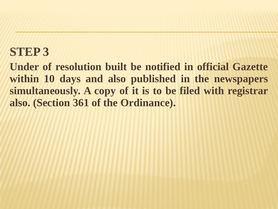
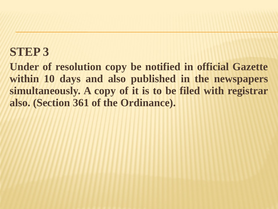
resolution built: built -> copy (116, 67)
